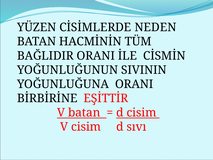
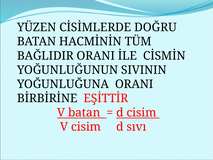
NEDEN: NEDEN -> DOĞRU (155, 27)
